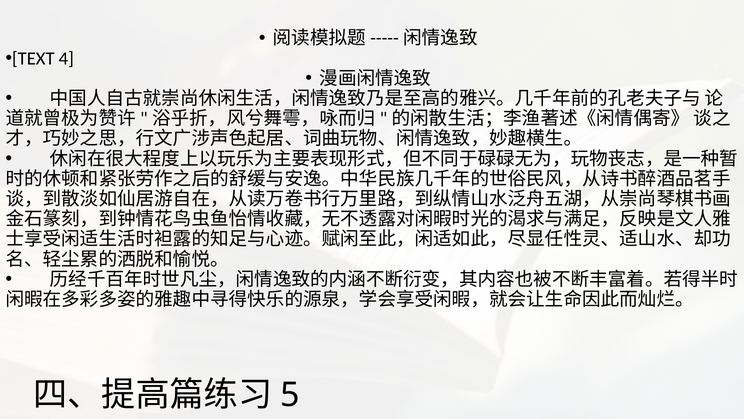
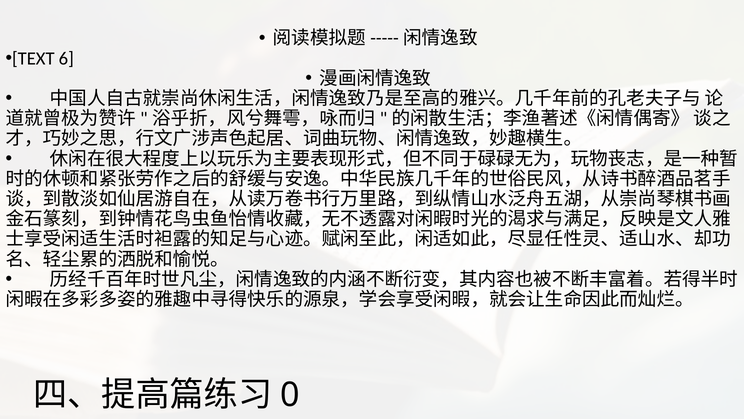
4: 4 -> 6 (66, 58)
5: 5 -> 0 (290, 394)
